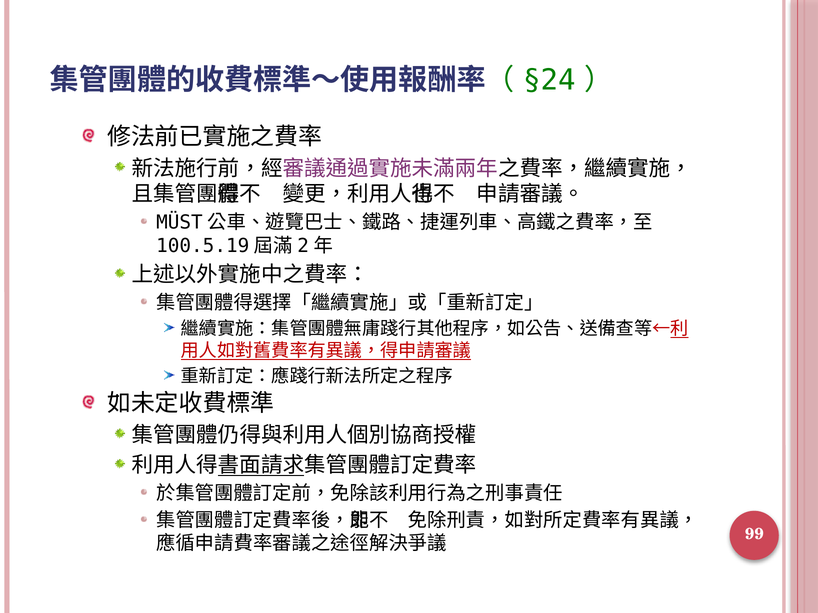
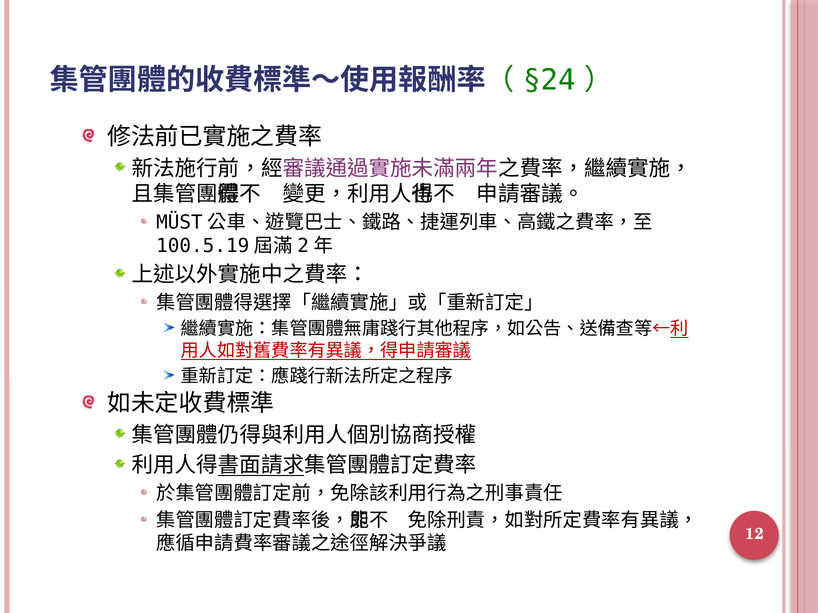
99: 99 -> 12 (755, 535)
